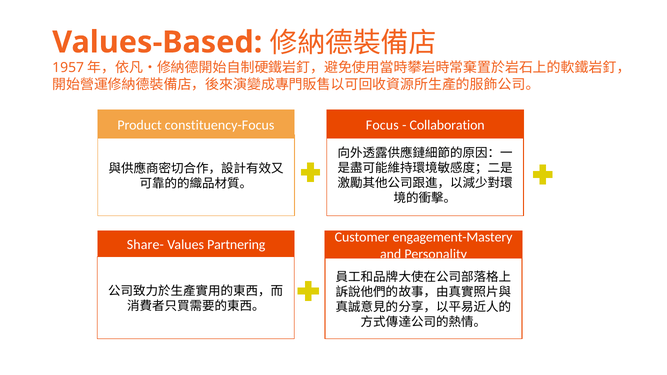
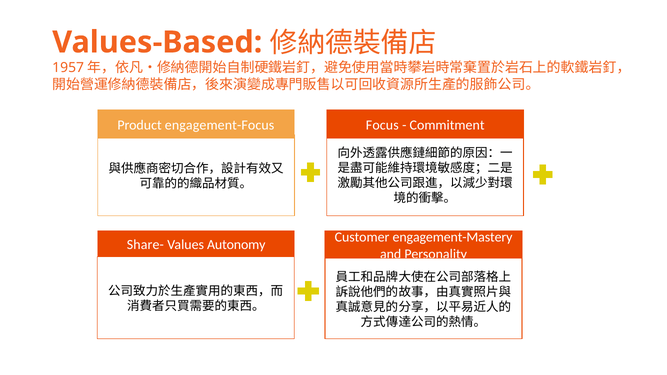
constituency-Focus: constituency-Focus -> engagement-Focus (220, 125)
Collaboration: Collaboration -> Commitment (447, 125)
Partnering: Partnering -> Autonomy (236, 245)
